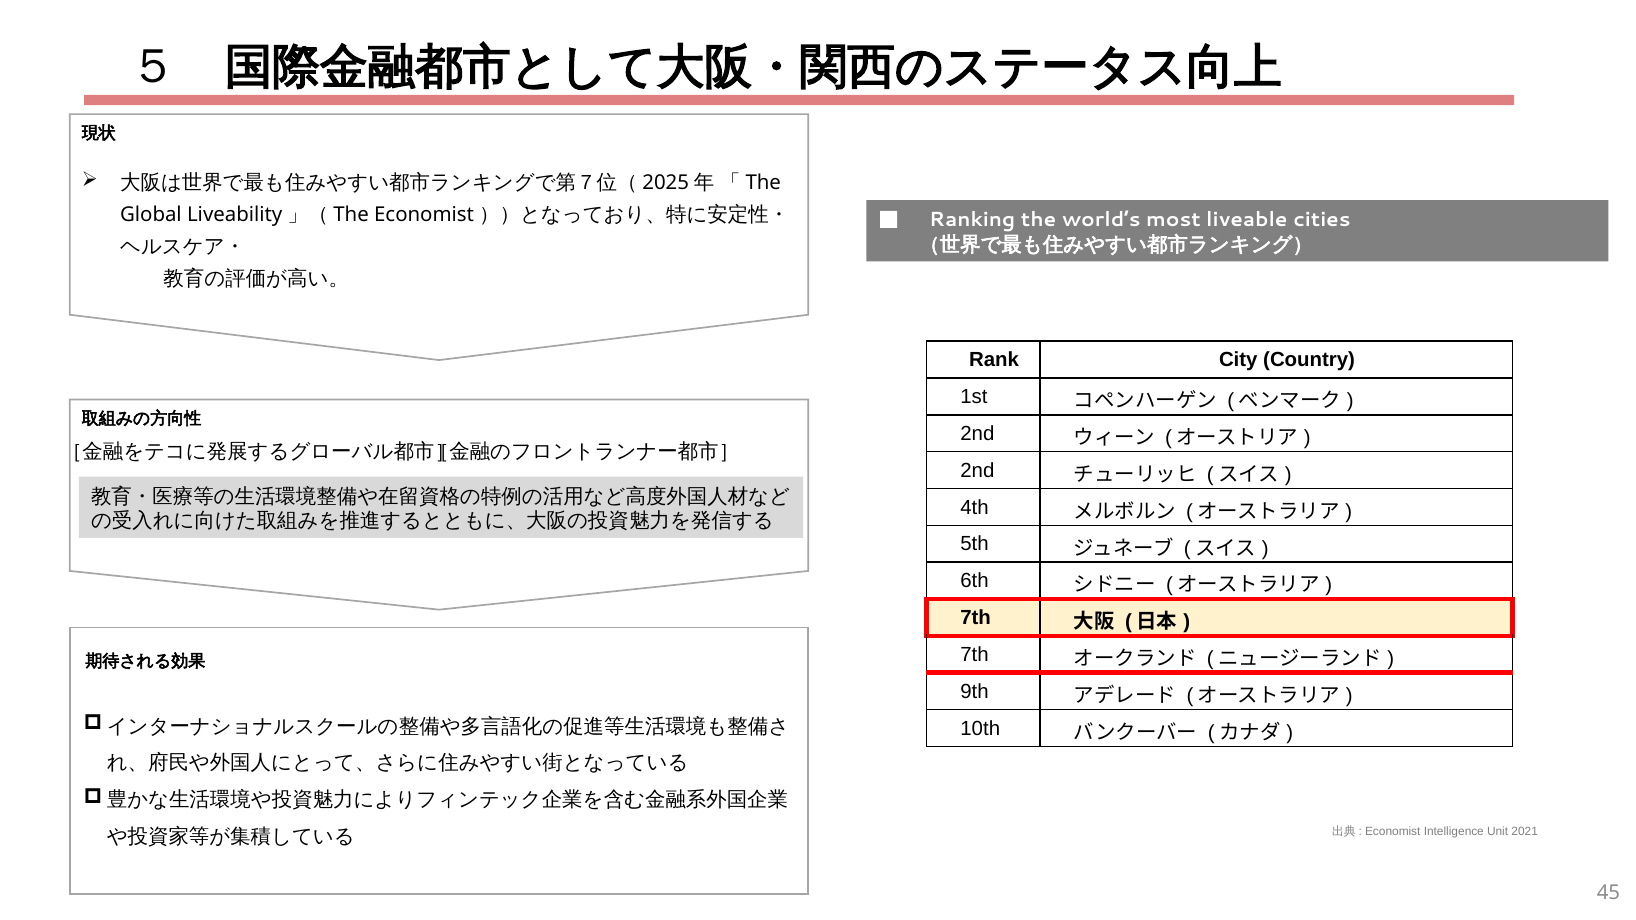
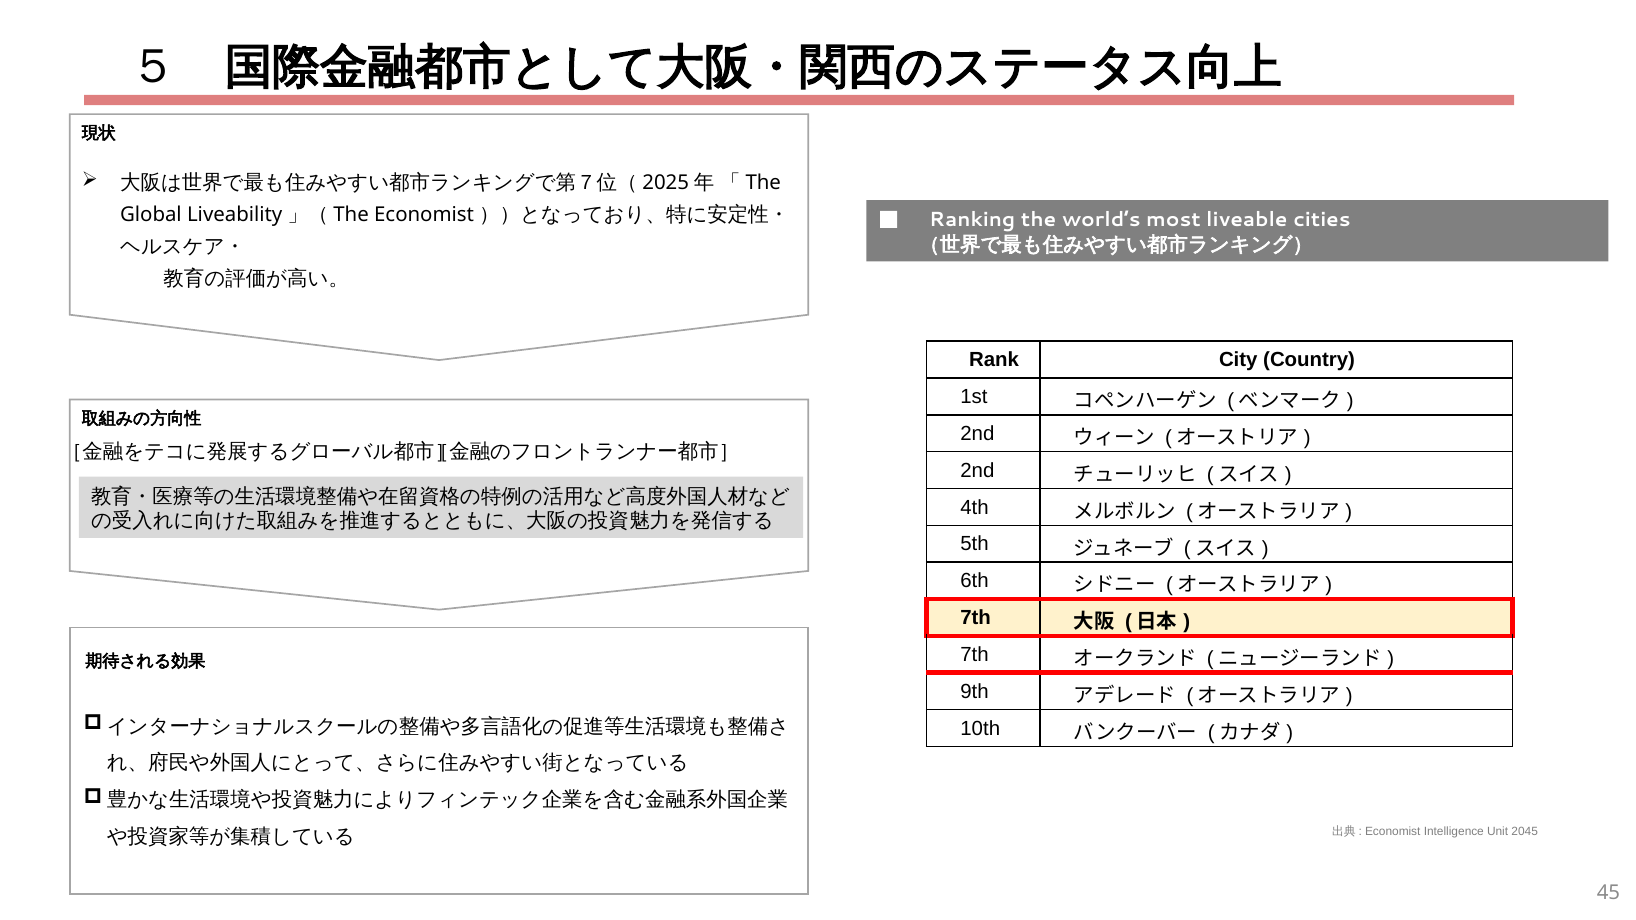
2021: 2021 -> 2045 (1525, 832)
